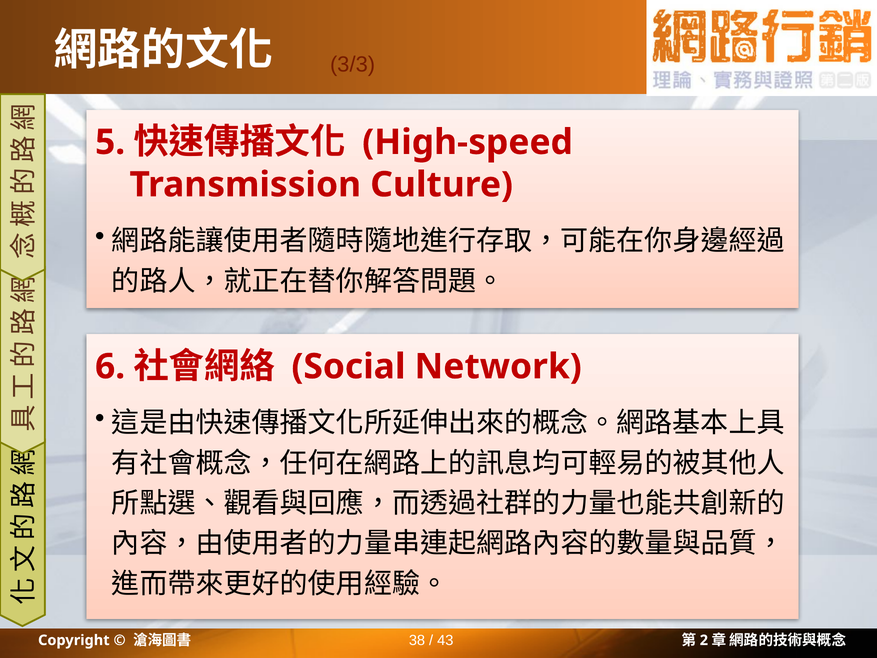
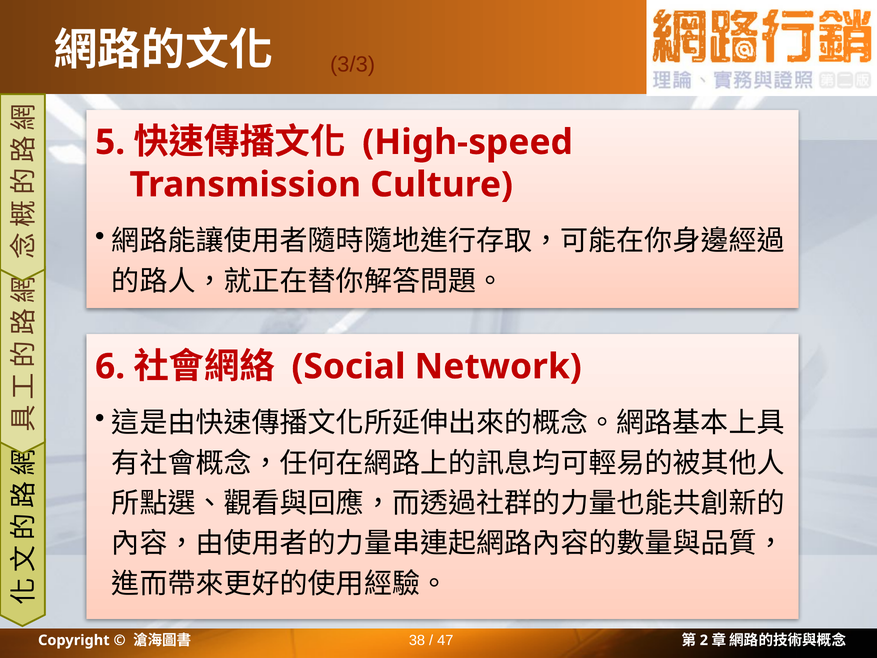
43: 43 -> 47 (445, 640)
